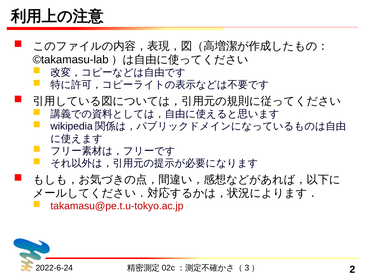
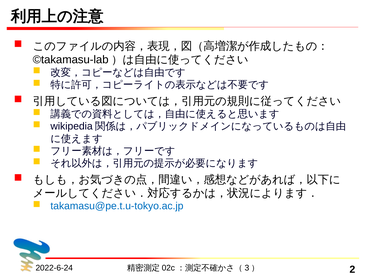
takamasu@pe.t.u-tokyo.ac.jp colour: red -> blue (117, 206)
